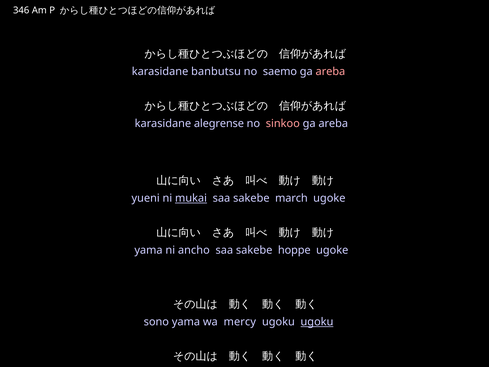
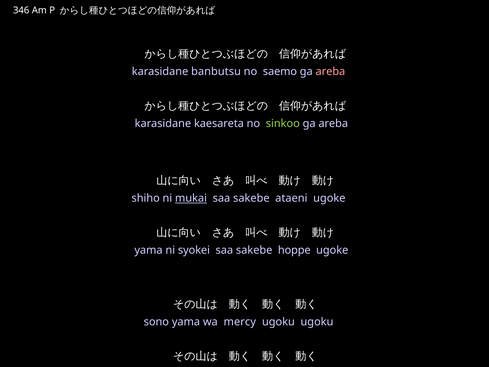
alegrense: alegrense -> kaesareta (219, 123)
sinkoo colour: pink -> light green (283, 123)
yueni: yueni -> shiho (146, 198)
march: march -> ataeni (291, 198)
ancho: ancho -> syokei (194, 250)
ugoku underline: present -> none (317, 322)
